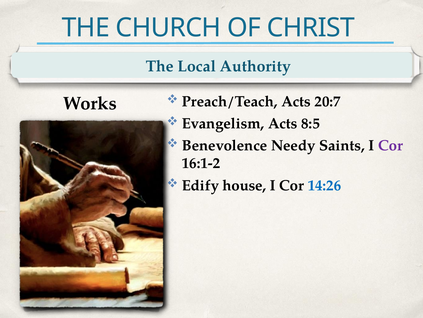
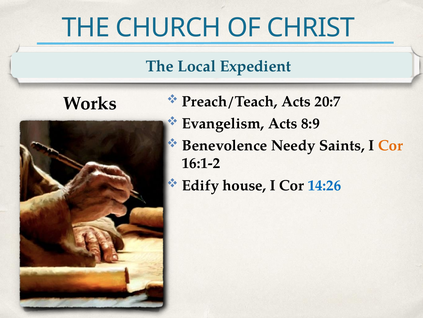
Authority: Authority -> Expedient (255, 66)
8:5: 8:5 -> 8:9 (311, 123)
Cor colour: purple -> orange (391, 145)
